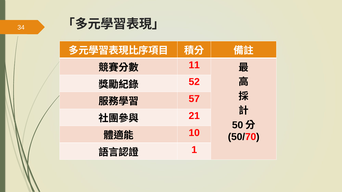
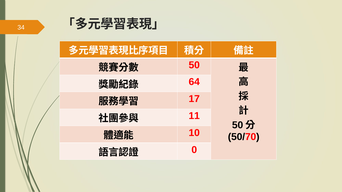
11: 11 -> 50 (194, 65)
52: 52 -> 64 (194, 82)
57: 57 -> 17 (194, 99)
21: 21 -> 11 (194, 116)
1: 1 -> 0 (194, 150)
